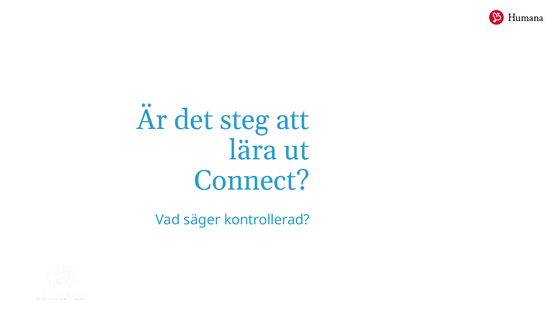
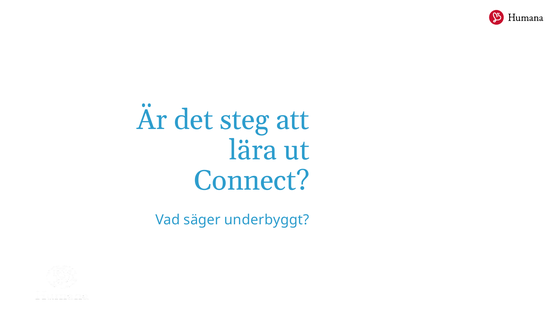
kontrollerad: kontrollerad -> underbyggt (267, 220)
